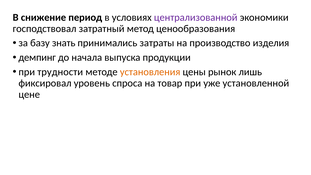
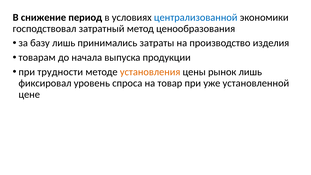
централизованной colour: purple -> blue (196, 17)
базу знать: знать -> лишь (64, 43)
демпинг: демпинг -> товарам (37, 57)
